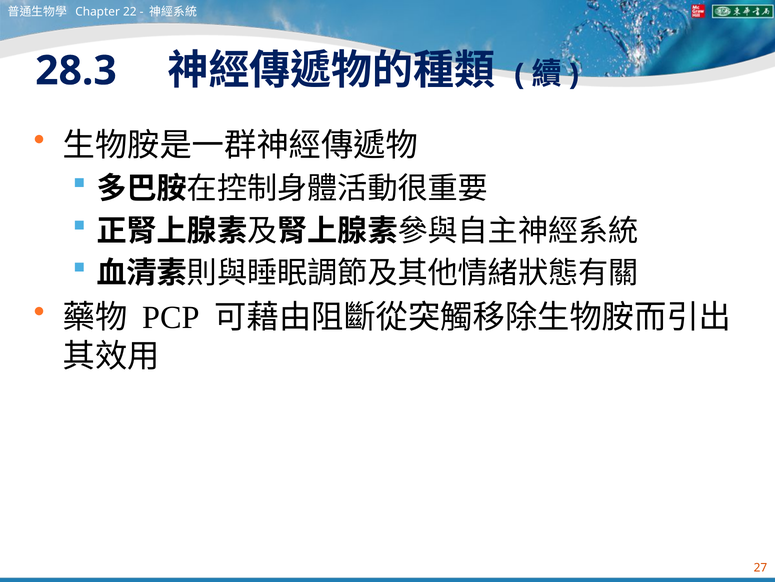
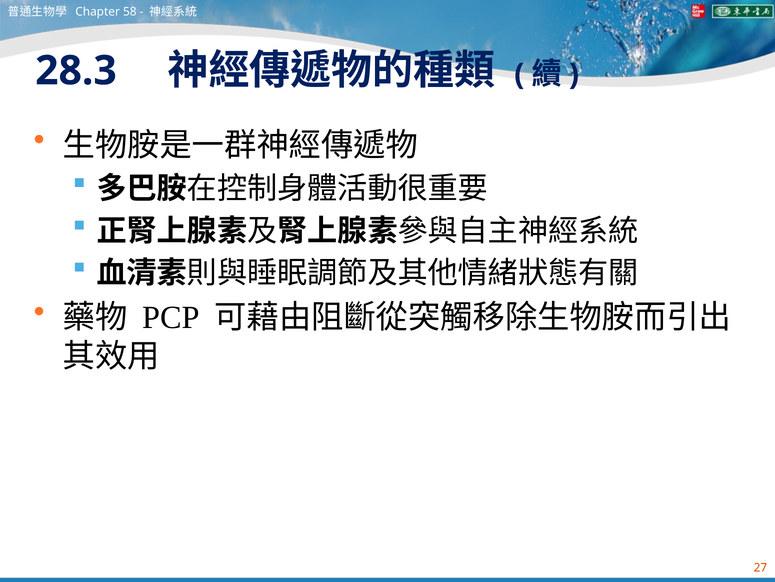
22: 22 -> 58 (130, 12)
